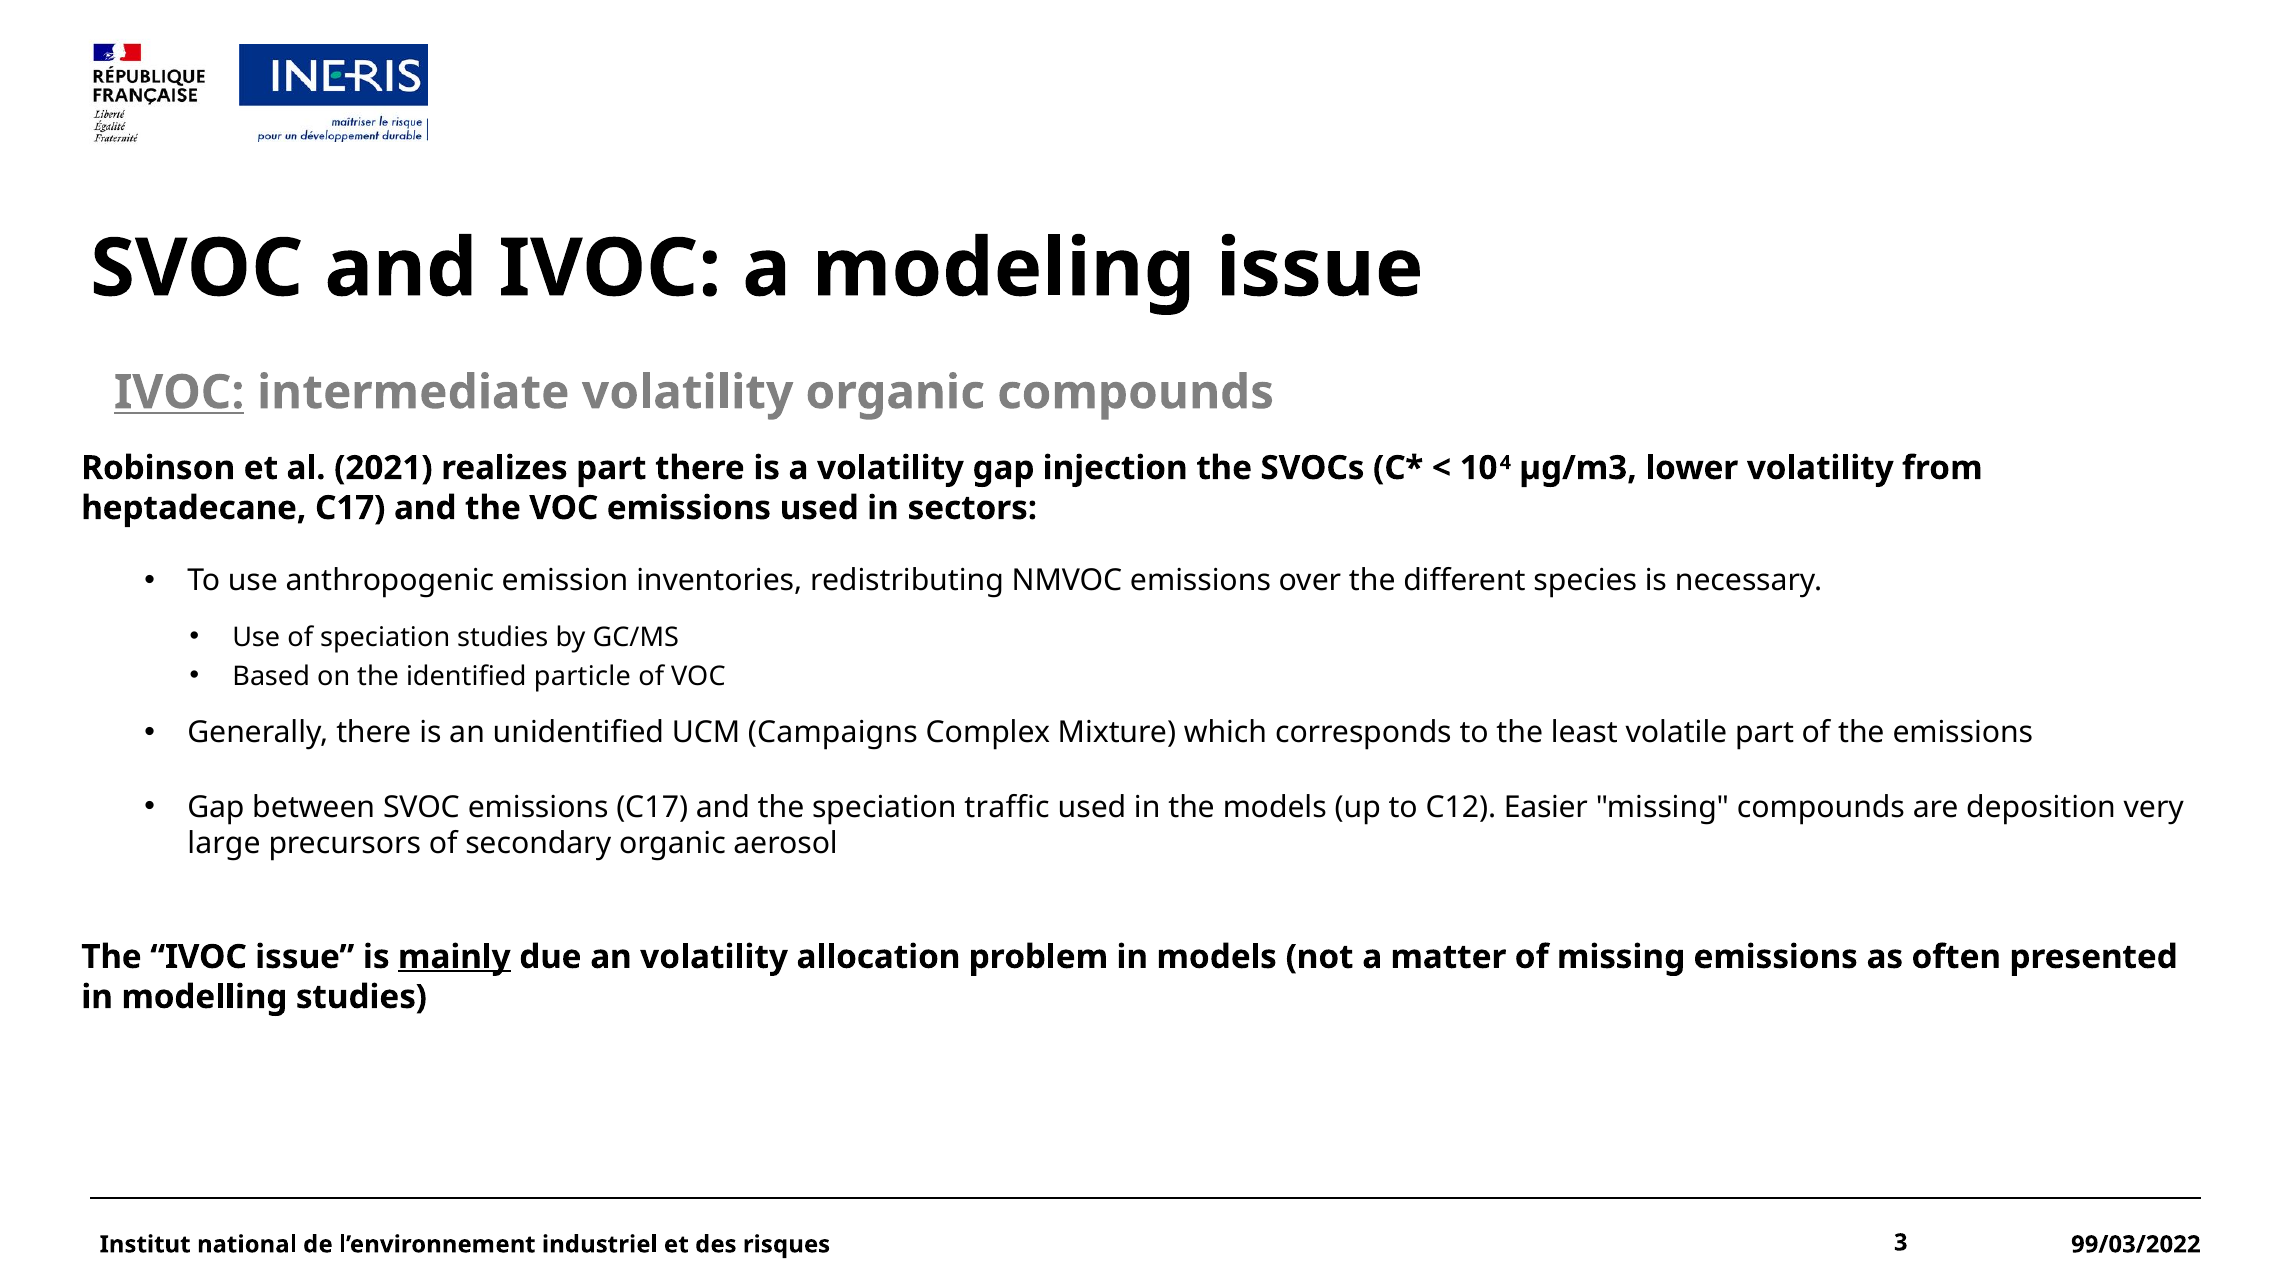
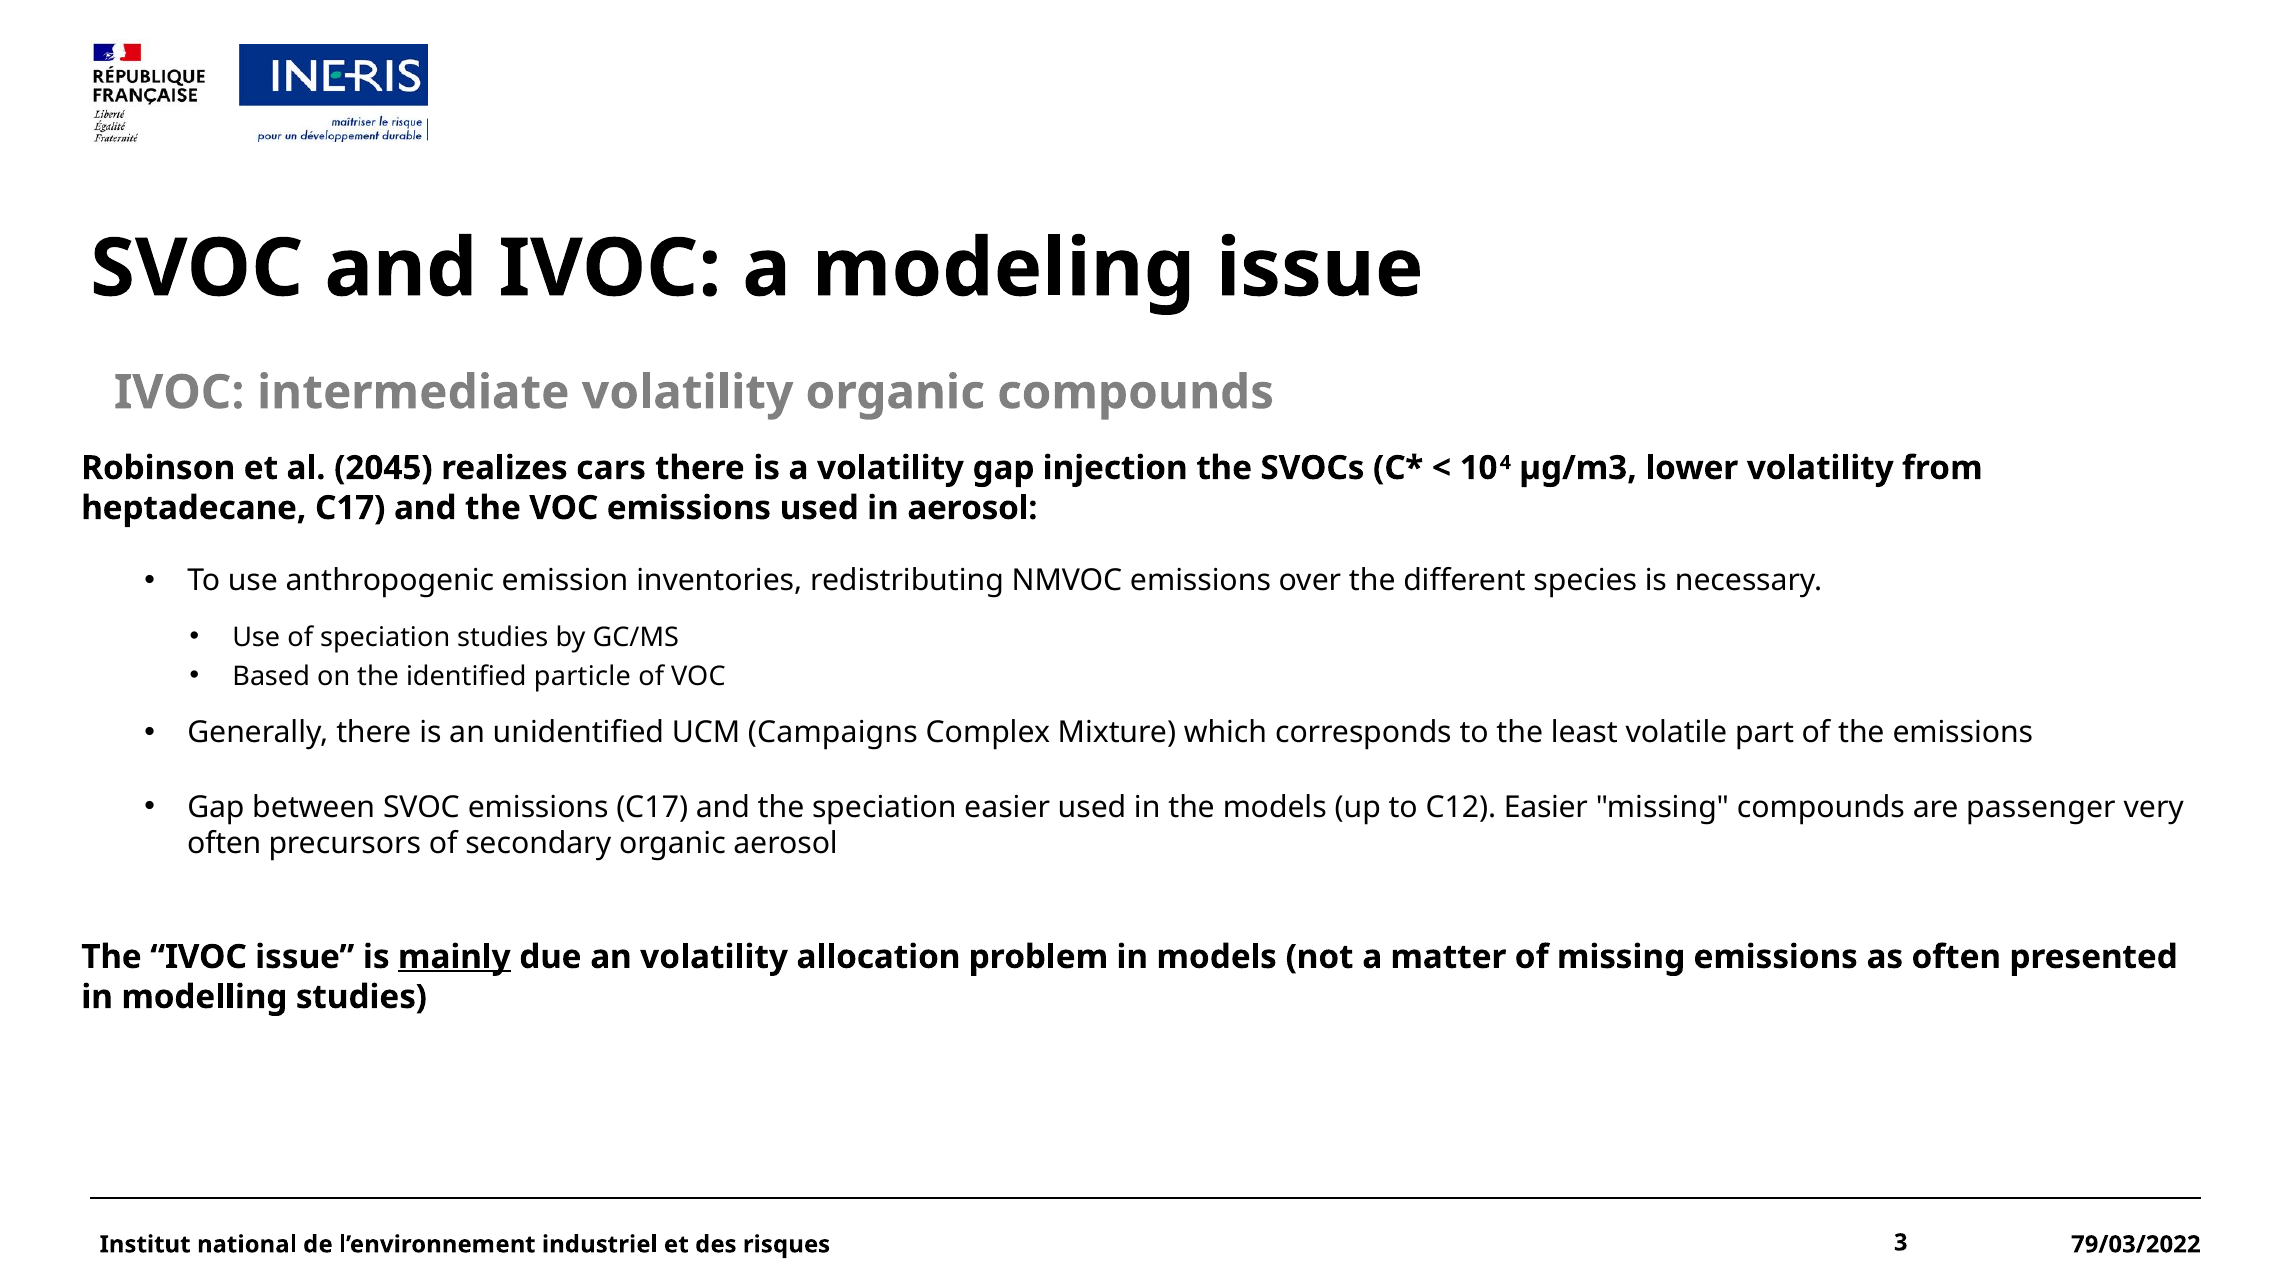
IVOC underline: present -> none (179, 393)
2021: 2021 -> 2045 (383, 468)
realizes part: part -> cars (611, 468)
in sectors: sectors -> aerosol (972, 508)
speciation traffic: traffic -> easier (1007, 808)
deposition: deposition -> passenger (2041, 808)
large: large -> often (224, 844)
99/03/2022: 99/03/2022 -> 79/03/2022 (2136, 1245)
